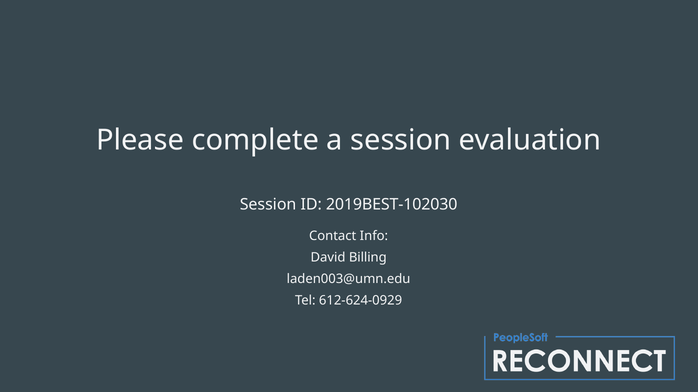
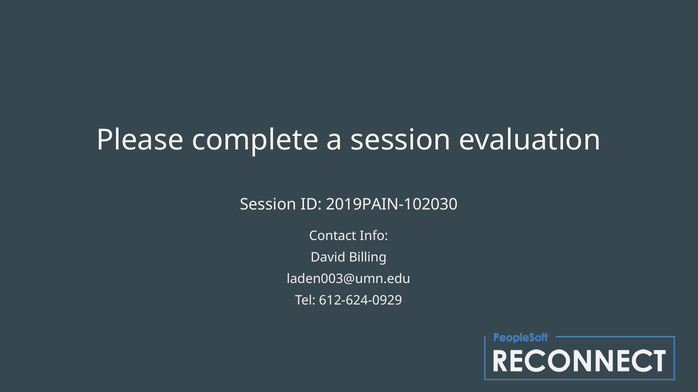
2019BEST-102030: 2019BEST-102030 -> 2019PAIN-102030 (392, 205)
